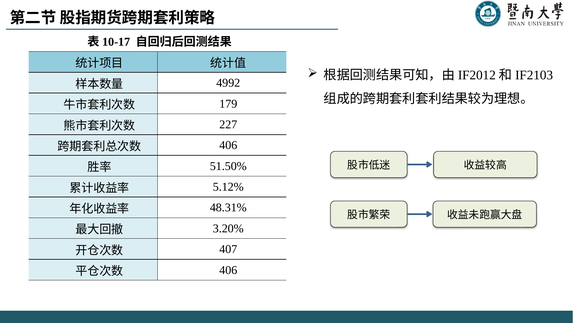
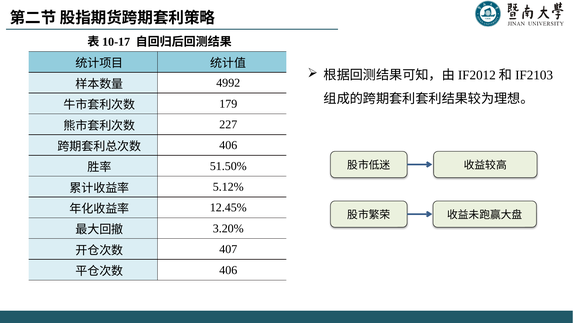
48.31%: 48.31% -> 12.45% (228, 207)
